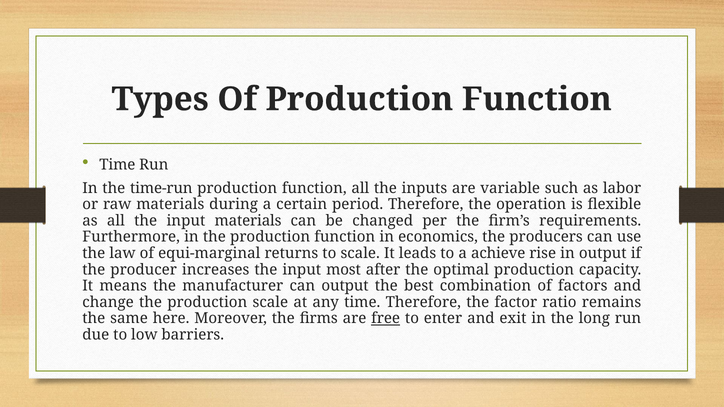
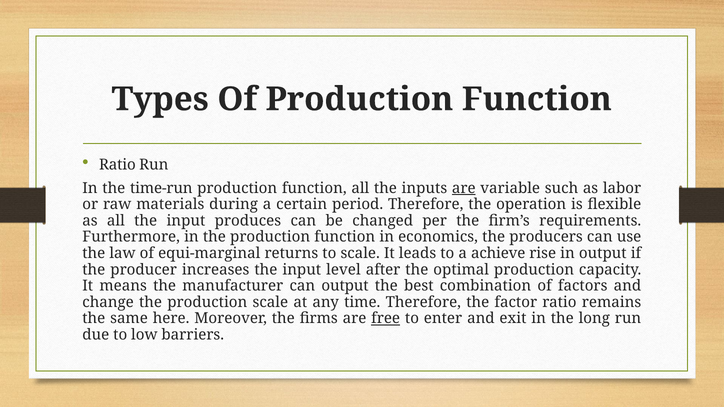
Time: Time -> Ratio (117, 165)
are underline: none -> present (464, 188)
input materials: materials -> produces (248, 221)
most: most -> level (343, 270)
